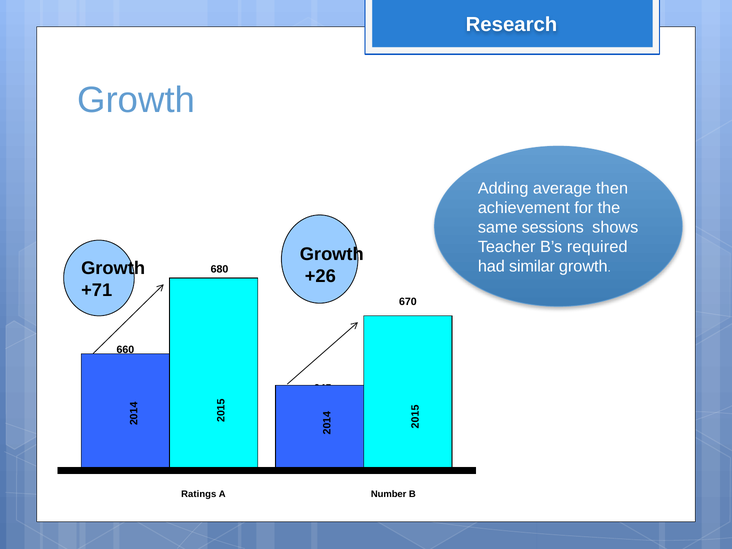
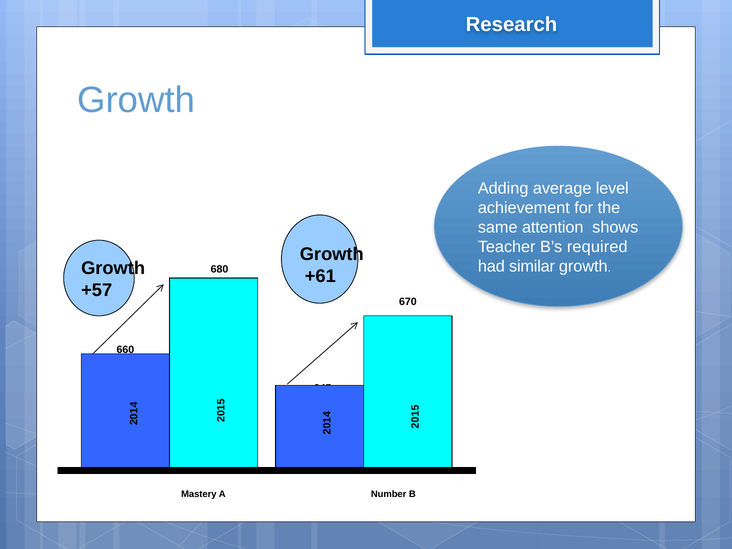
then: then -> level (612, 188)
sessions: sessions -> attention (553, 227)
+26: +26 -> +61 (320, 276)
+71: +71 -> +57 (97, 290)
Ratings: Ratings -> Mastery (199, 494)
